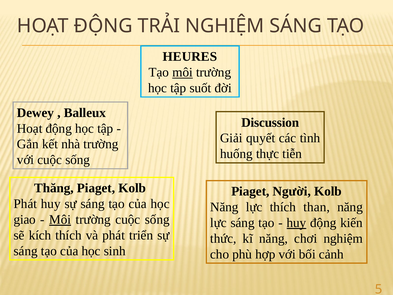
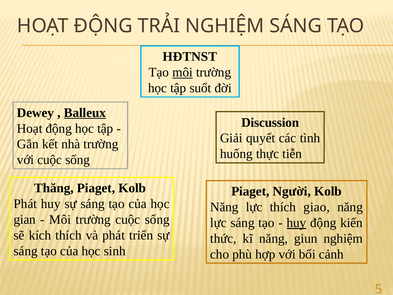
HEURES: HEURES -> HĐTNST (190, 57)
Balleux underline: none -> present (85, 113)
than: than -> giao (317, 207)
giao: giao -> gian (25, 219)
Môi underline: present -> none (60, 219)
chơi: chơi -> giun (306, 238)
